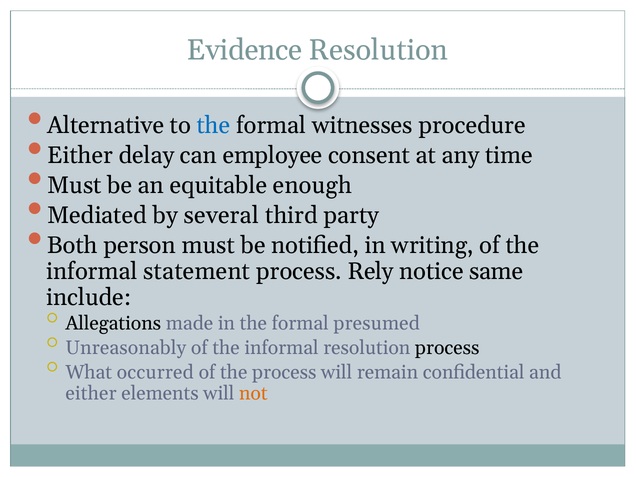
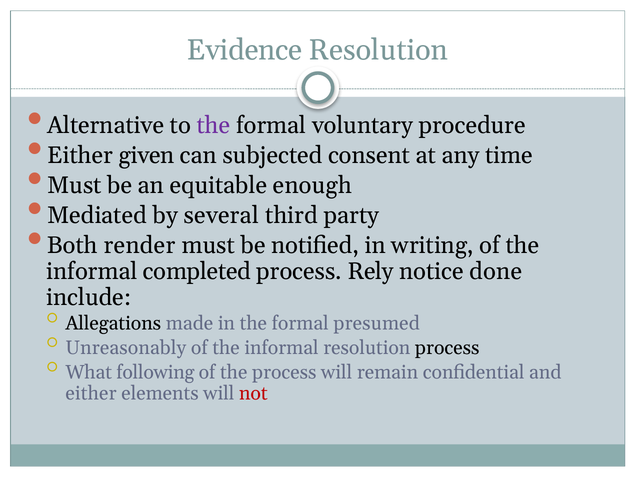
the colour: blue -> purple (213, 125)
witnesses: witnesses -> voluntary (362, 125)
delay: delay -> given (147, 155)
employee: employee -> subjected (273, 155)
person: person -> render (140, 246)
statement: statement -> completed (197, 271)
same: same -> done (496, 271)
occurred: occurred -> following (155, 372)
not colour: orange -> red (253, 393)
